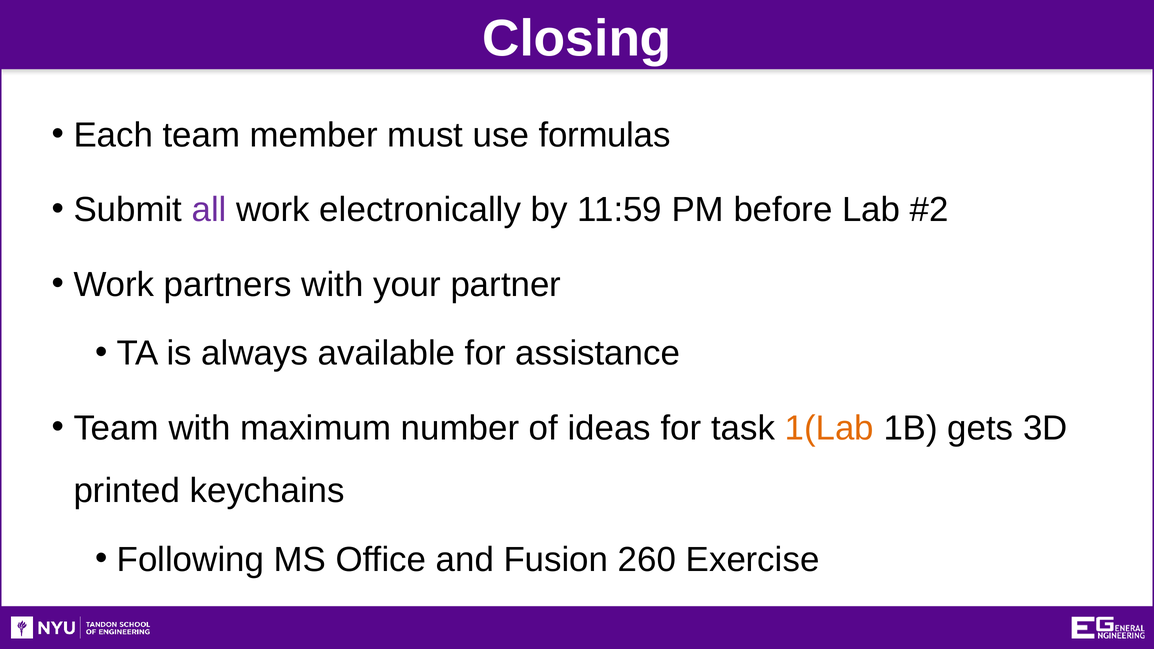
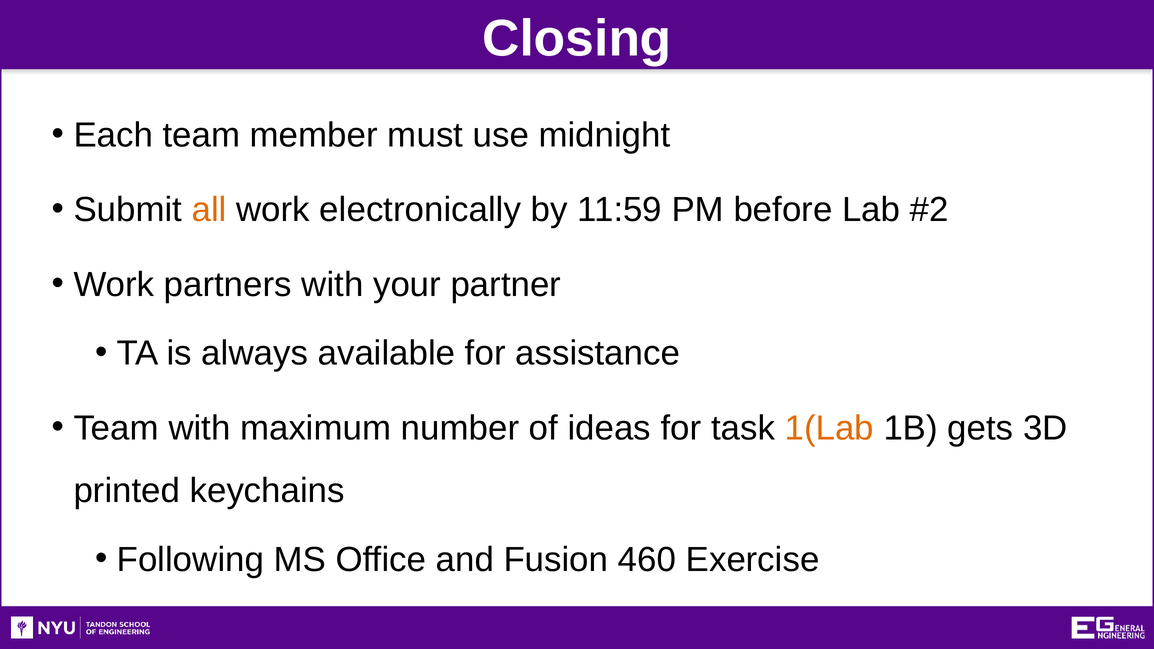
formulas: formulas -> midnight (604, 135)
all colour: purple -> orange (209, 210)
260: 260 -> 460 (647, 560)
